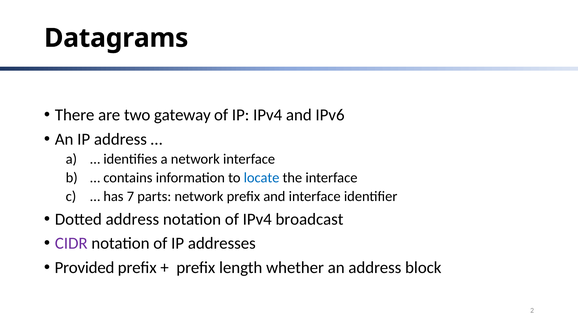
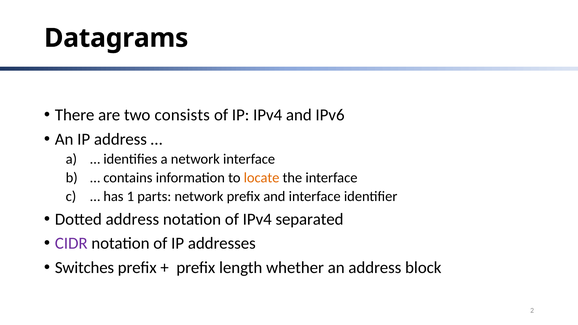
gateway: gateway -> consists (182, 115)
locate colour: blue -> orange (262, 178)
7: 7 -> 1 (130, 196)
broadcast: broadcast -> separated (310, 219)
Provided: Provided -> Switches (84, 268)
